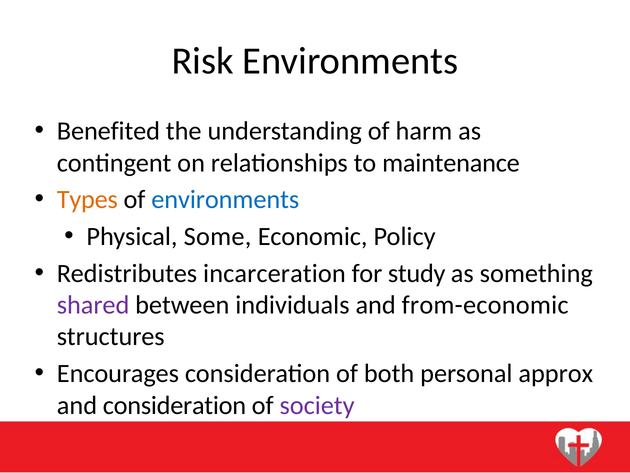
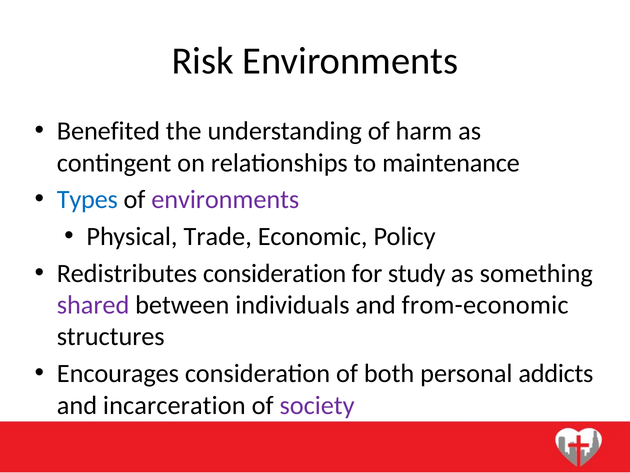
Types colour: orange -> blue (87, 200)
environments colour: blue -> purple (225, 200)
Some: Some -> Trade (218, 236)
Redistributes incarceration: incarceration -> consideration (275, 273)
approx: approx -> addicts (556, 373)
and consideration: consideration -> incarceration (174, 405)
